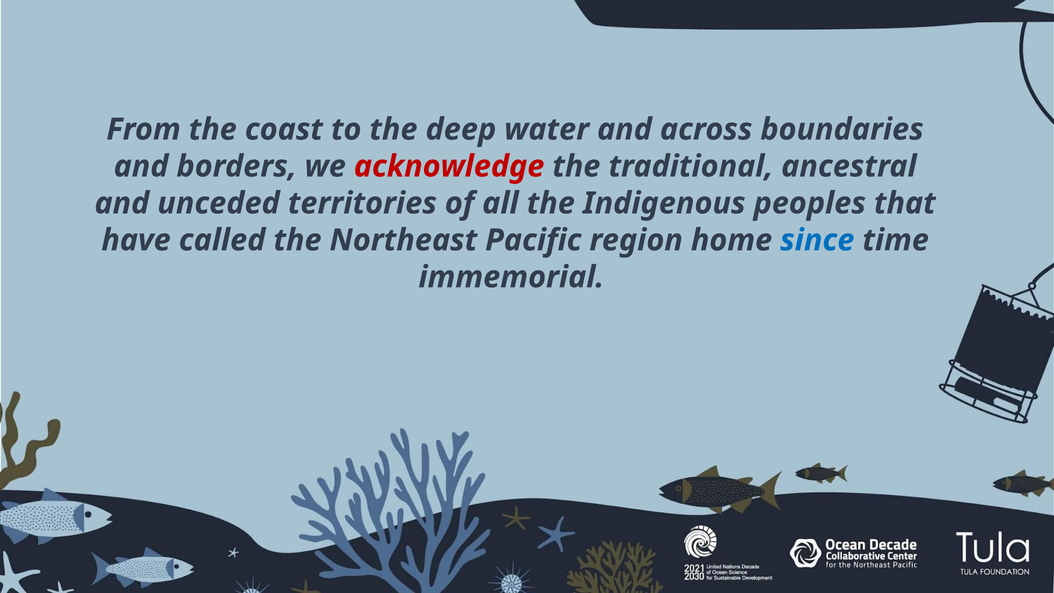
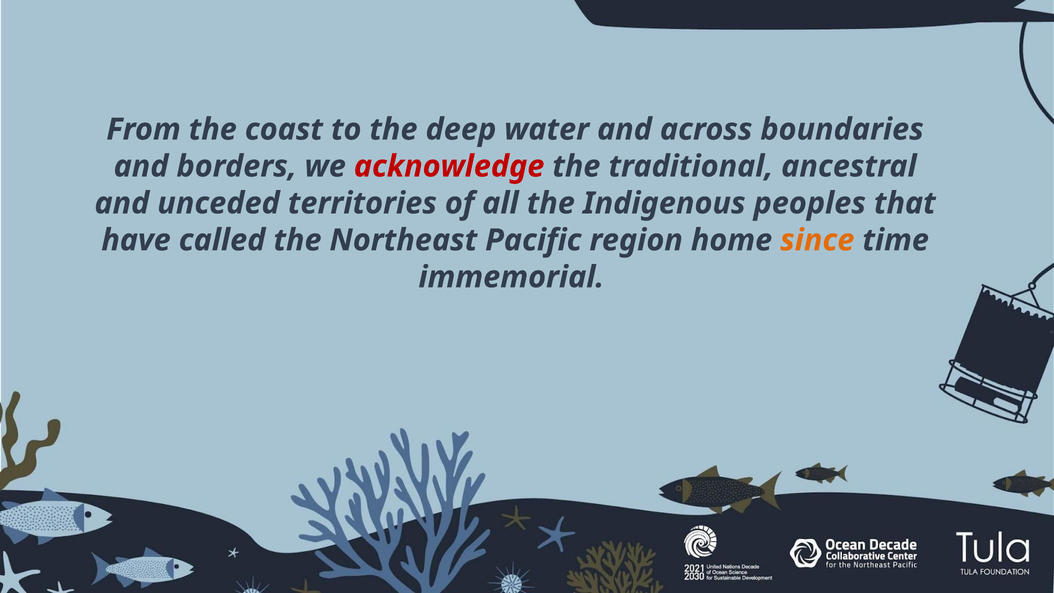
since colour: blue -> orange (817, 240)
